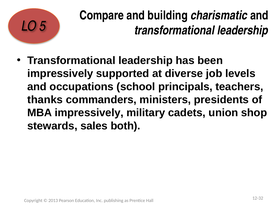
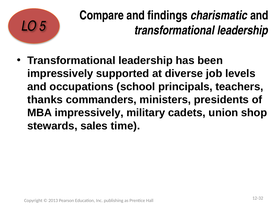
building: building -> findings (168, 15)
both: both -> time (125, 126)
